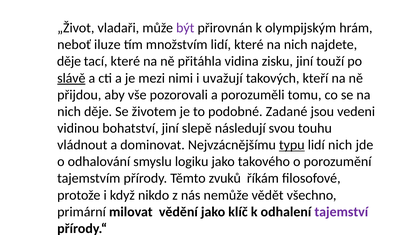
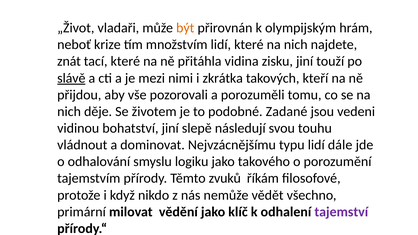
být colour: purple -> orange (185, 28)
iluze: iluze -> krize (107, 45)
děje: děje -> znát (69, 61)
uvažují: uvažují -> zkrátka (223, 78)
typu underline: present -> none (292, 145)
lidí nich: nich -> dále (340, 145)
